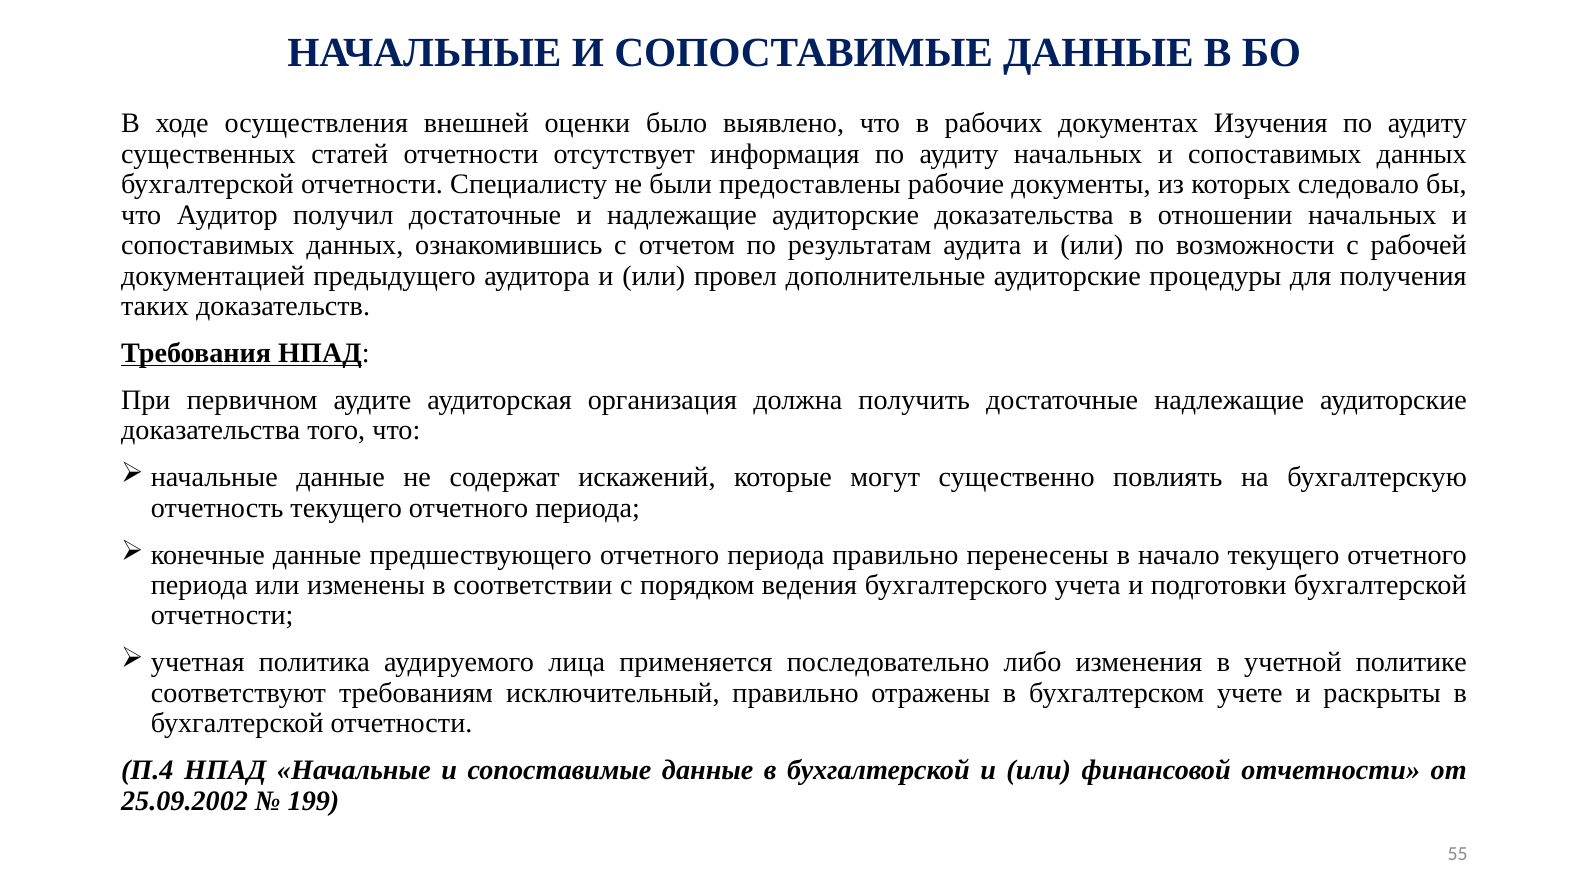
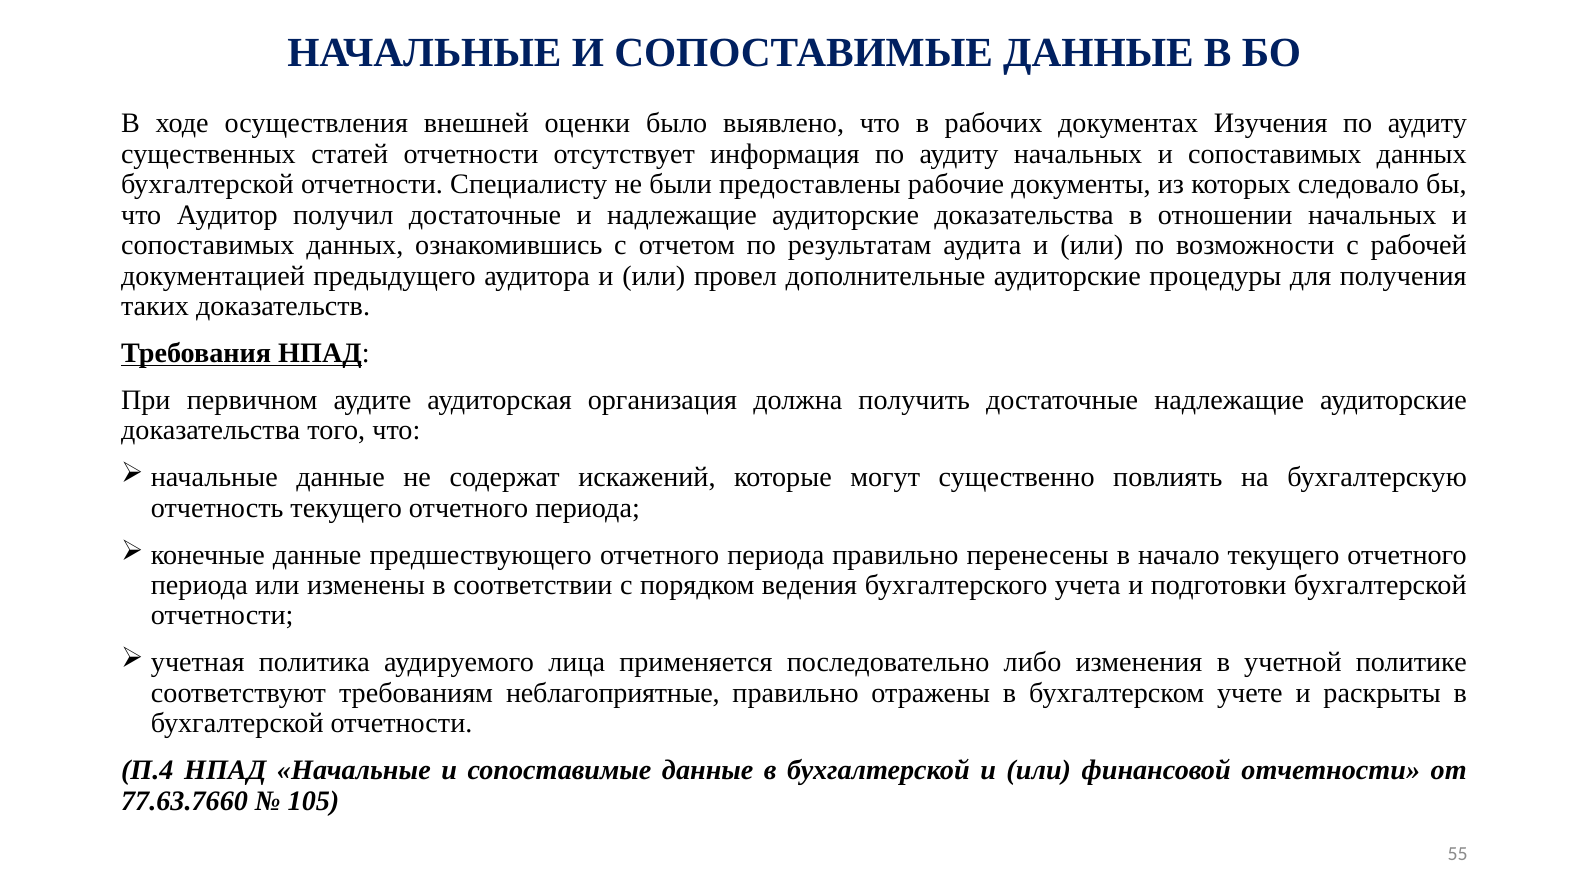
исключительный: исключительный -> неблагоприятные (613, 693)
25.09.2002: 25.09.2002 -> 77.63.7660 (185, 801)
199: 199 -> 105 (314, 801)
